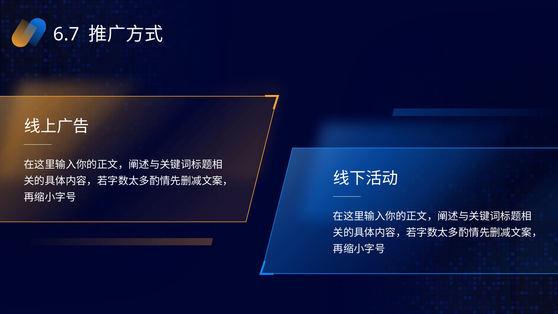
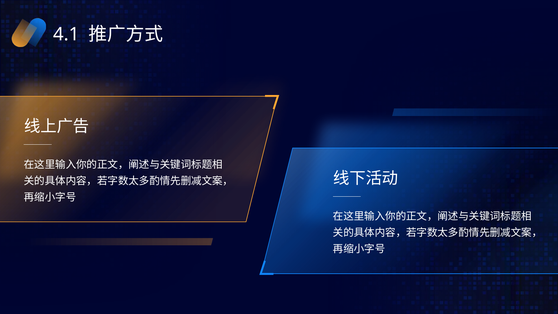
6.7: 6.7 -> 4.1 (66, 34)
